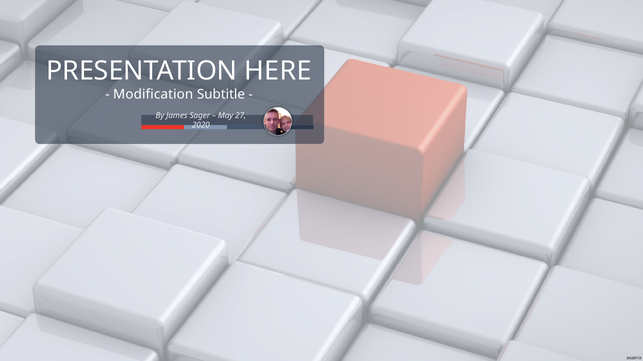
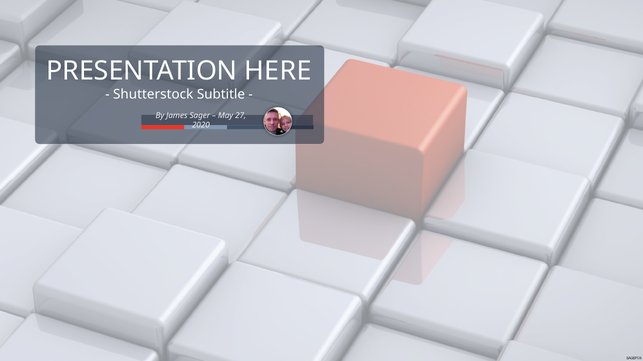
Modification: Modification -> Shutterstock (153, 94)
